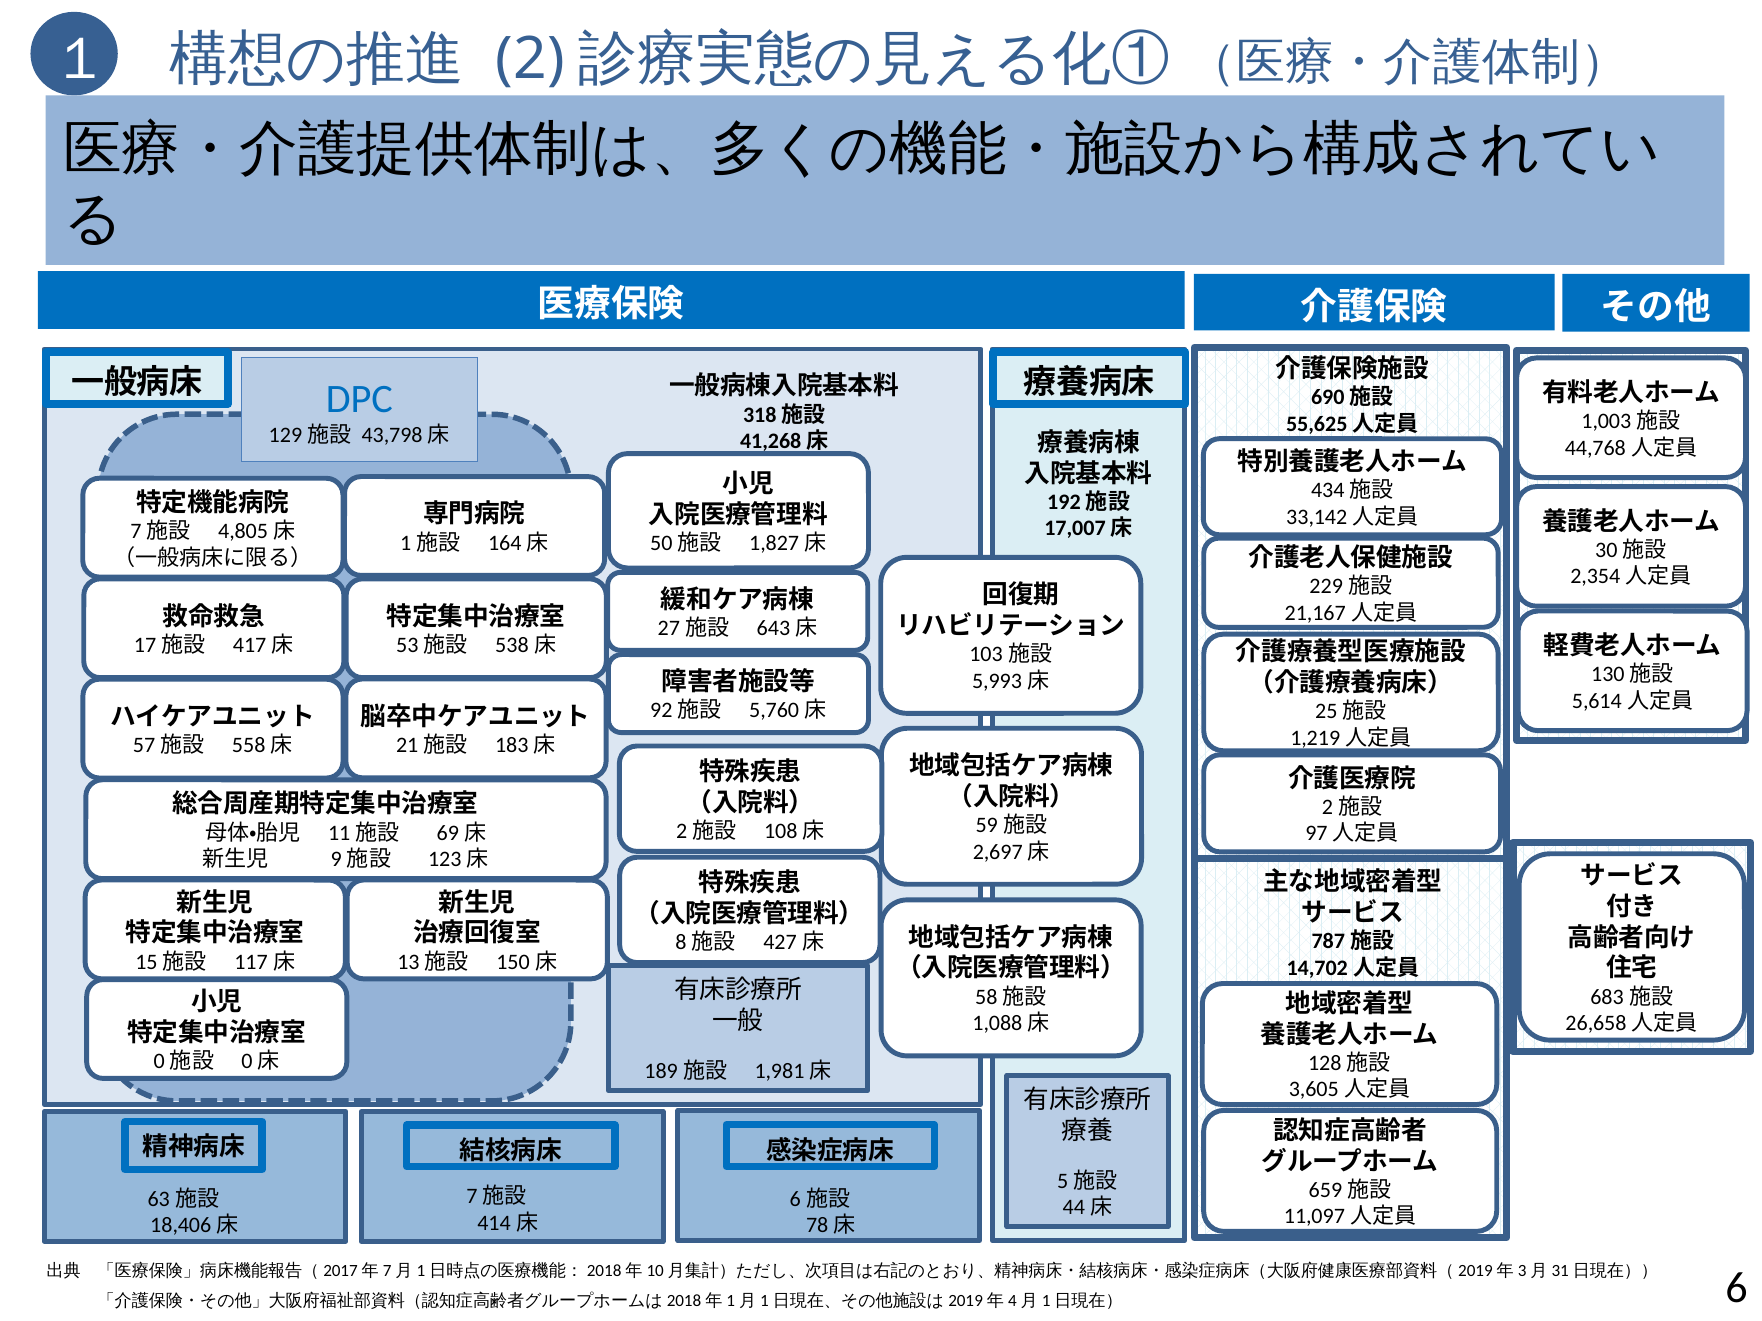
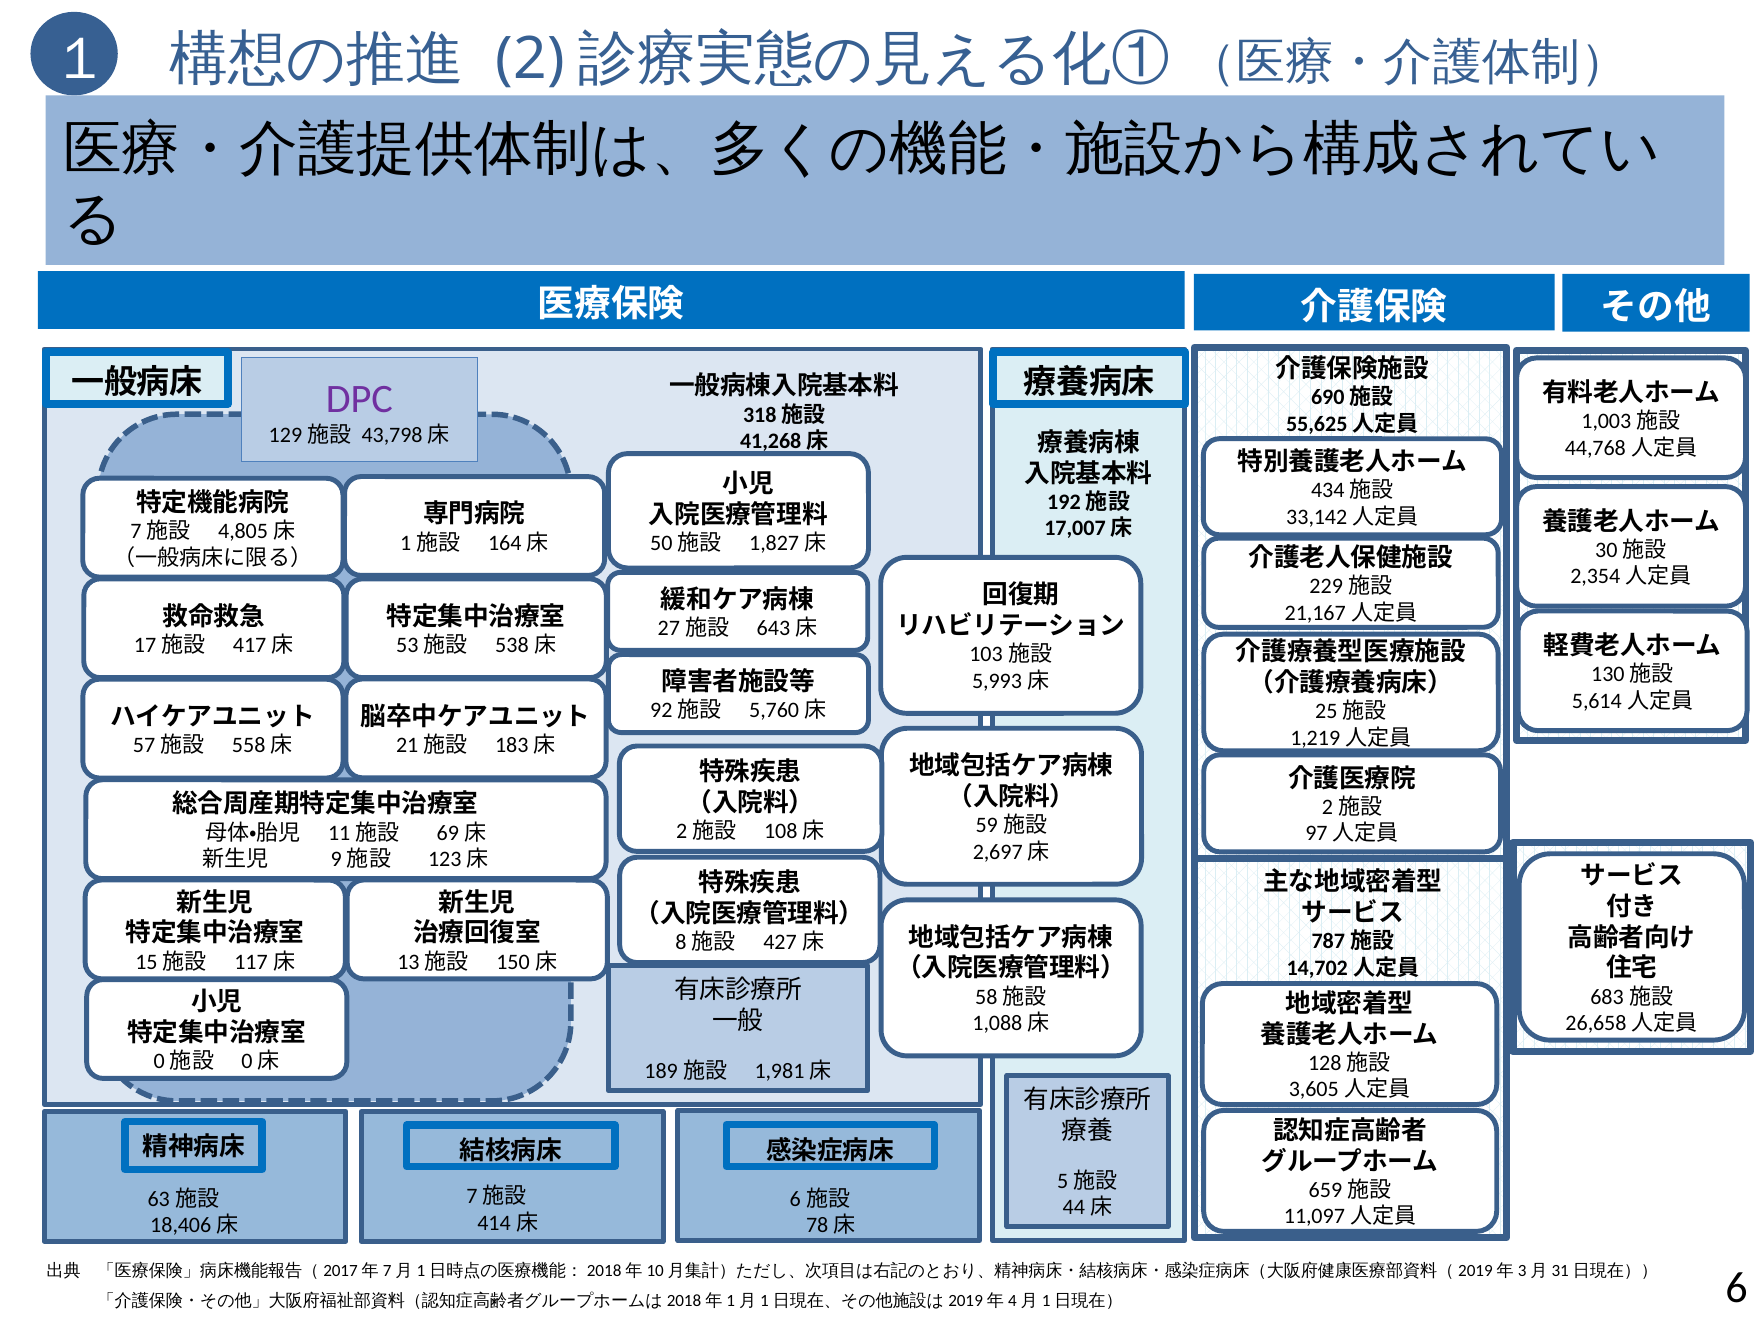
DPC colour: blue -> purple (359, 400)
